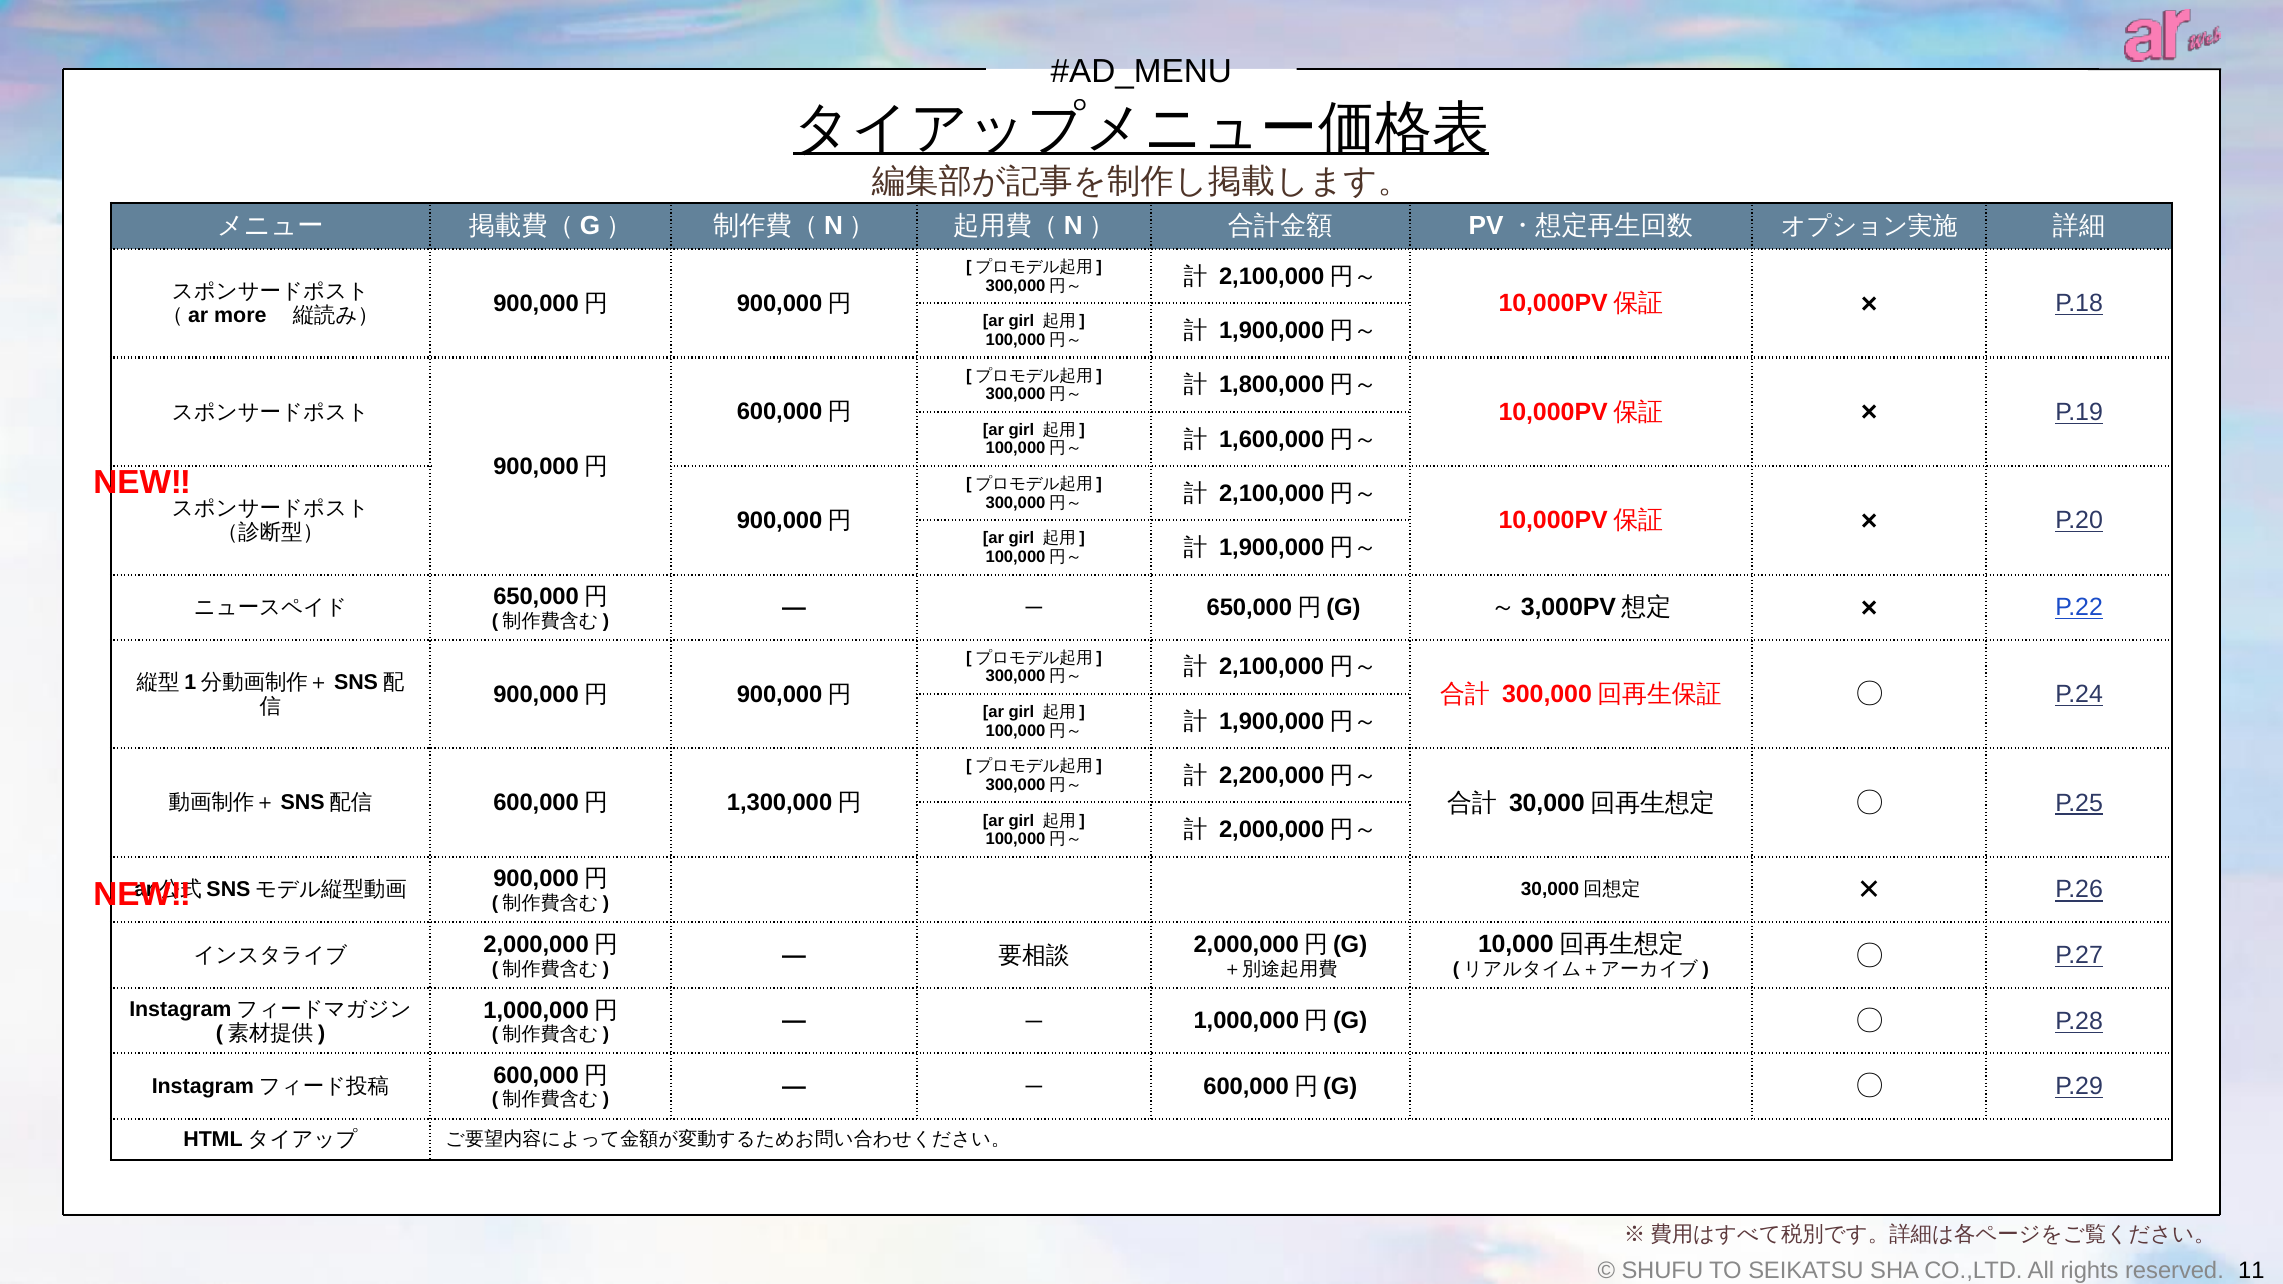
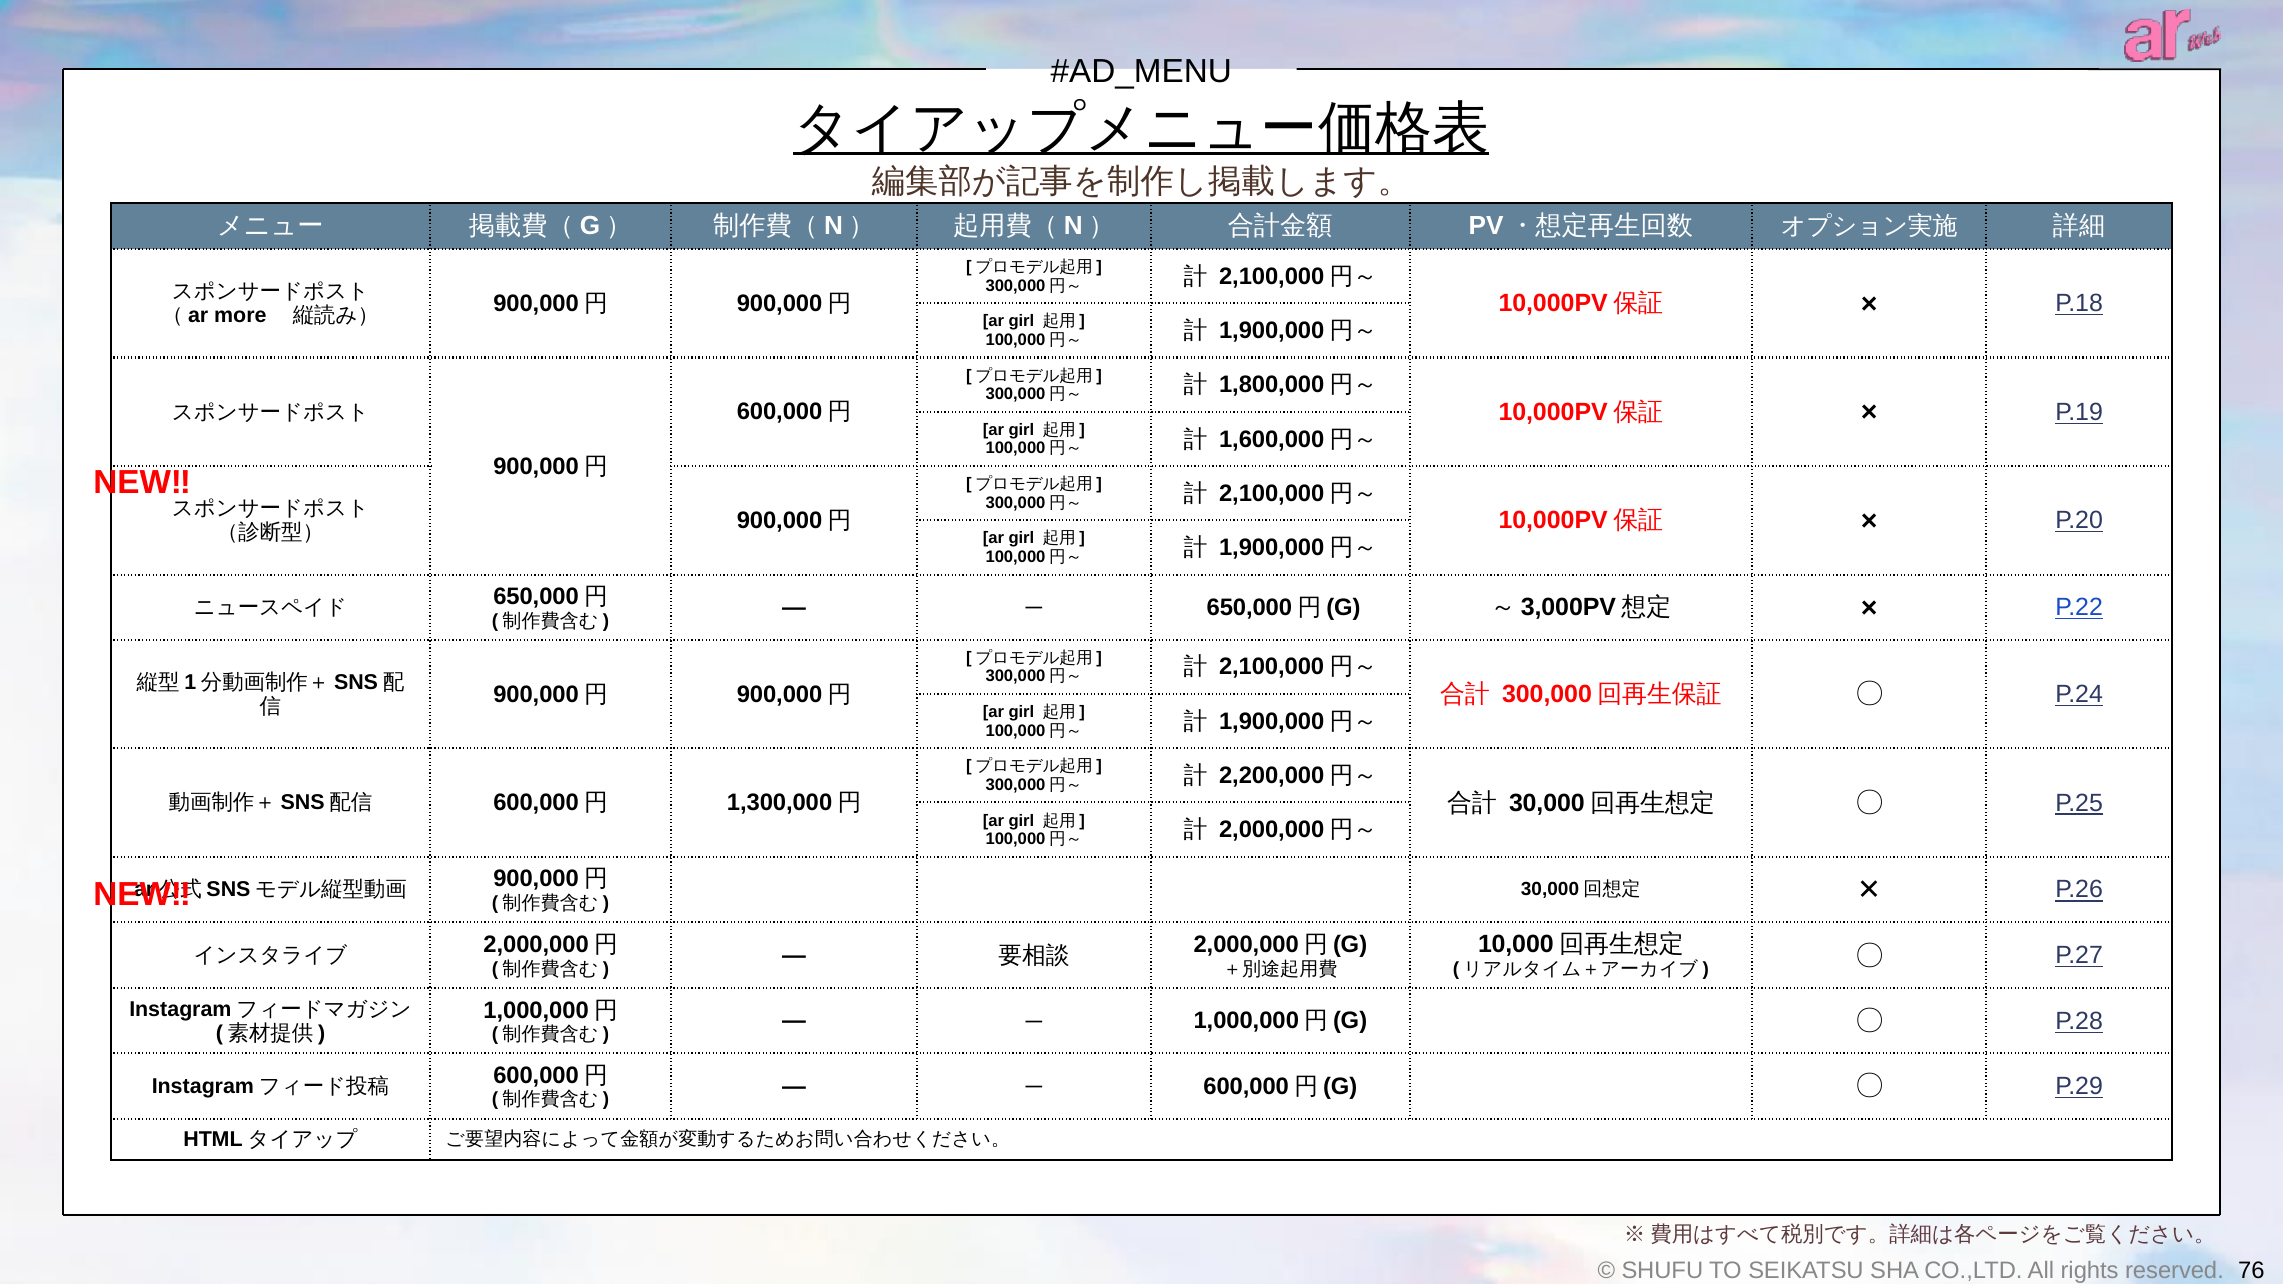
11: 11 -> 76 (2251, 1271)
